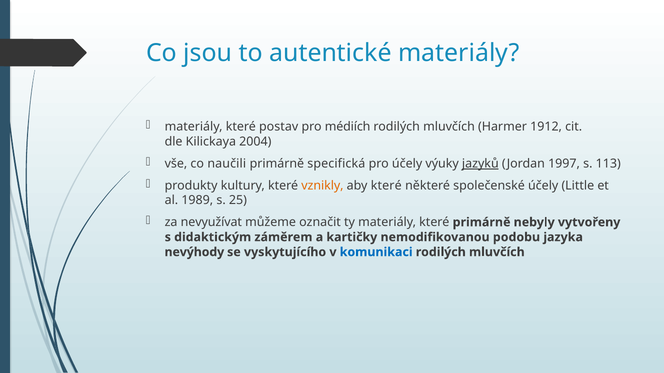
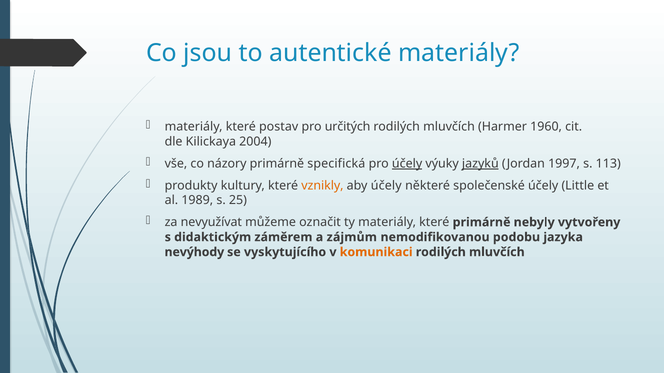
médiích: médiích -> určitých (348, 127)
1912: 1912 -> 1960 (546, 127)
naučili: naučili -> názory (227, 164)
účely underline: none -> present (407, 164)
aby které: které -> účely (386, 186)
kartičky: kartičky -> zájmům (352, 237)
komunikaci colour: blue -> orange (376, 252)
